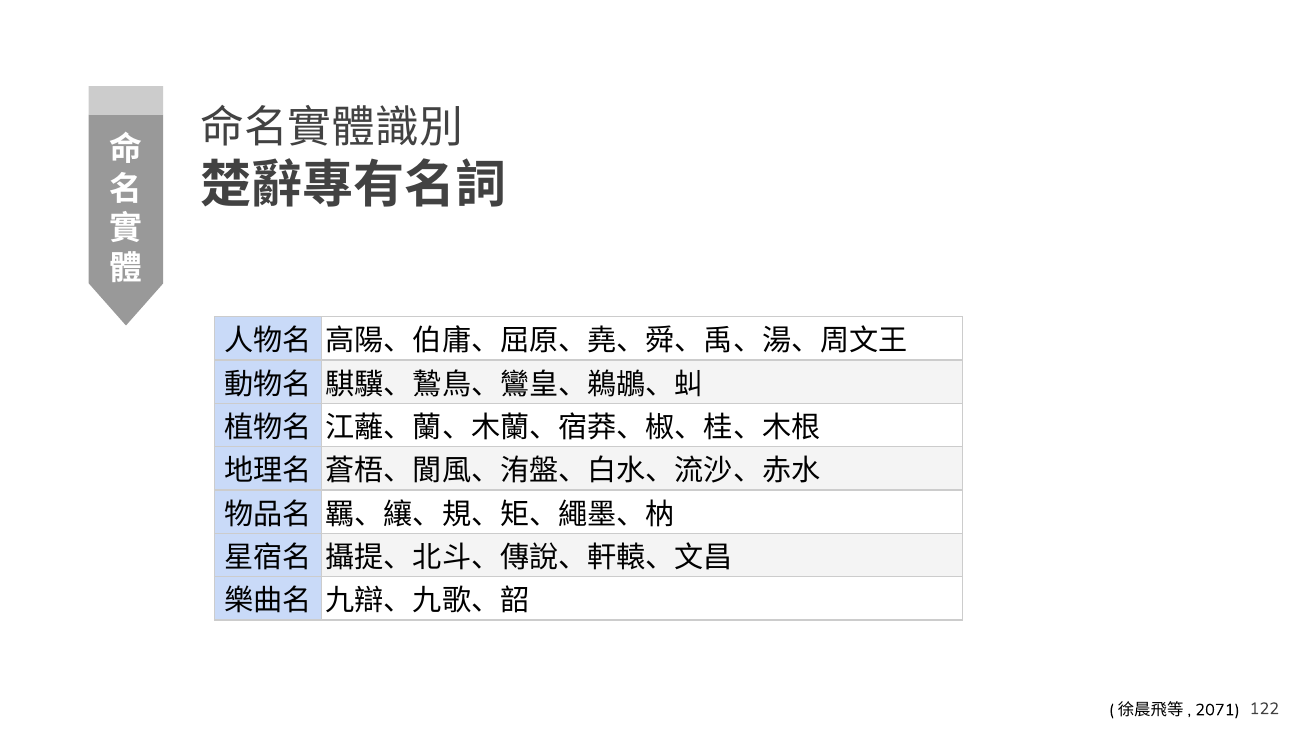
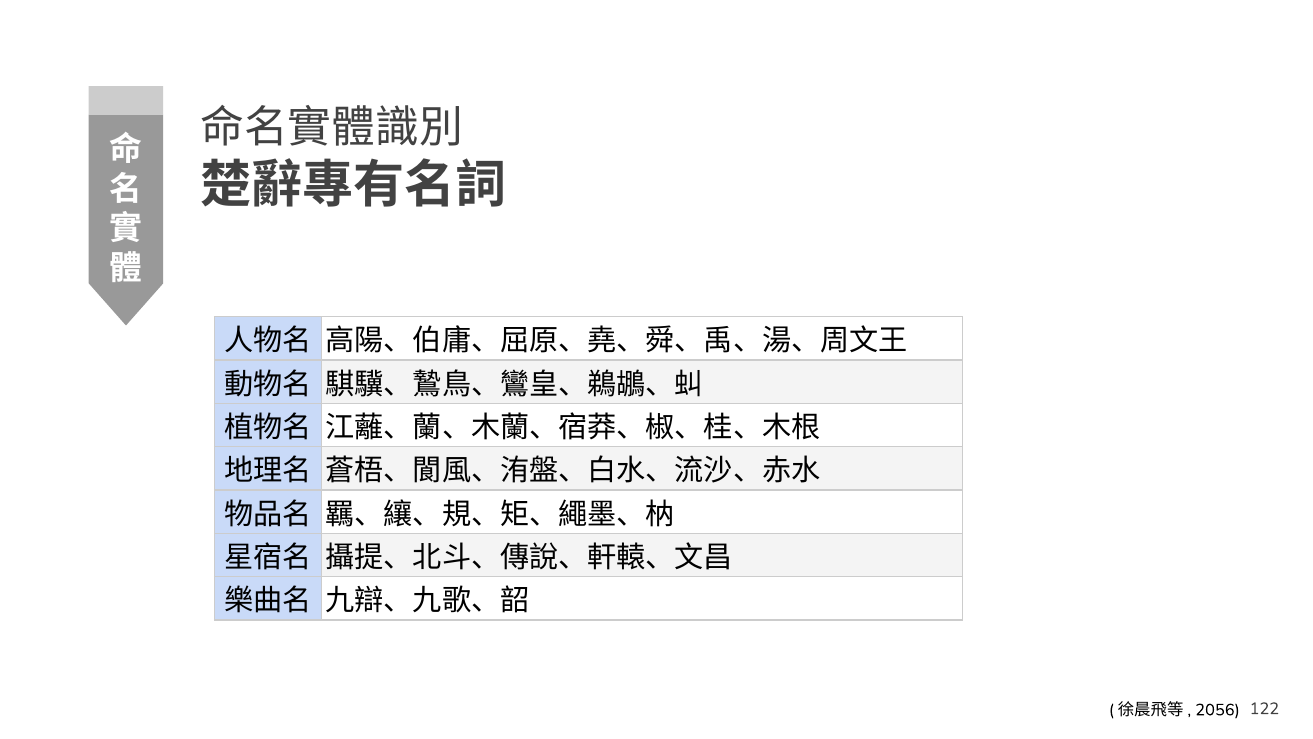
2071: 2071 -> 2056 (1218, 710)
